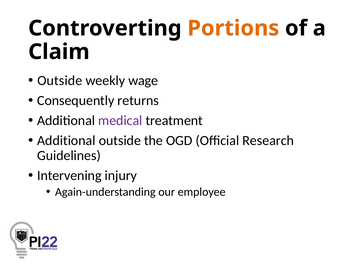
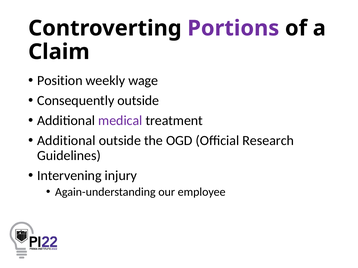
Portions colour: orange -> purple (233, 28)
Outside: Outside -> Position (60, 81)
Consequently returns: returns -> outside (138, 101)
